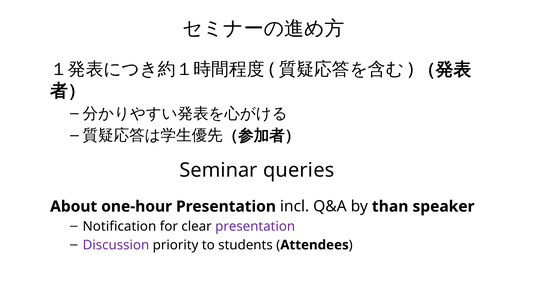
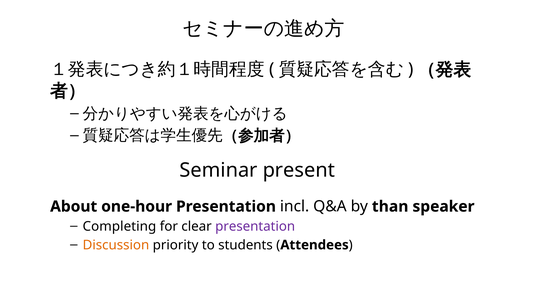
queries: queries -> present (299, 170)
Notification: Notification -> Completing (119, 226)
Discussion colour: purple -> orange (116, 245)
